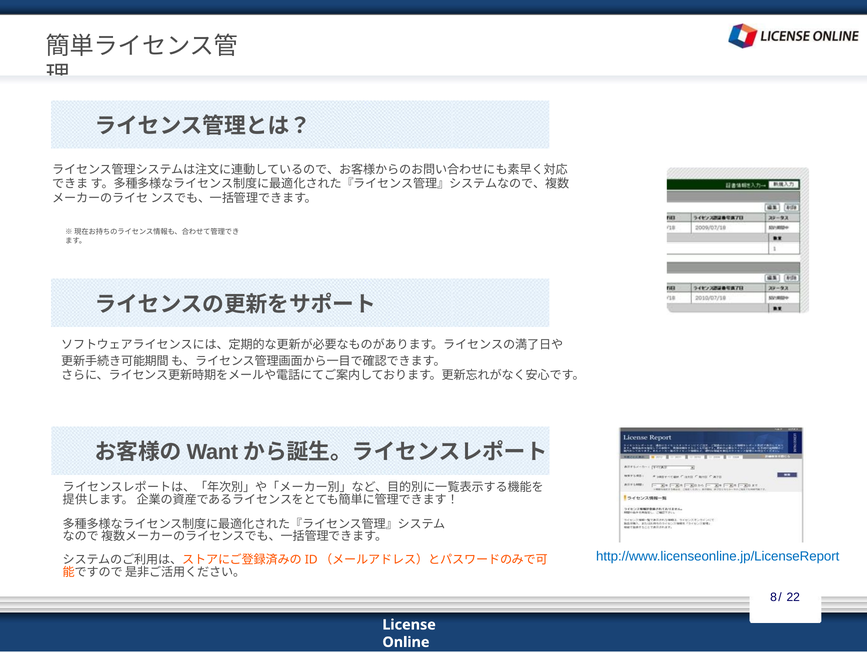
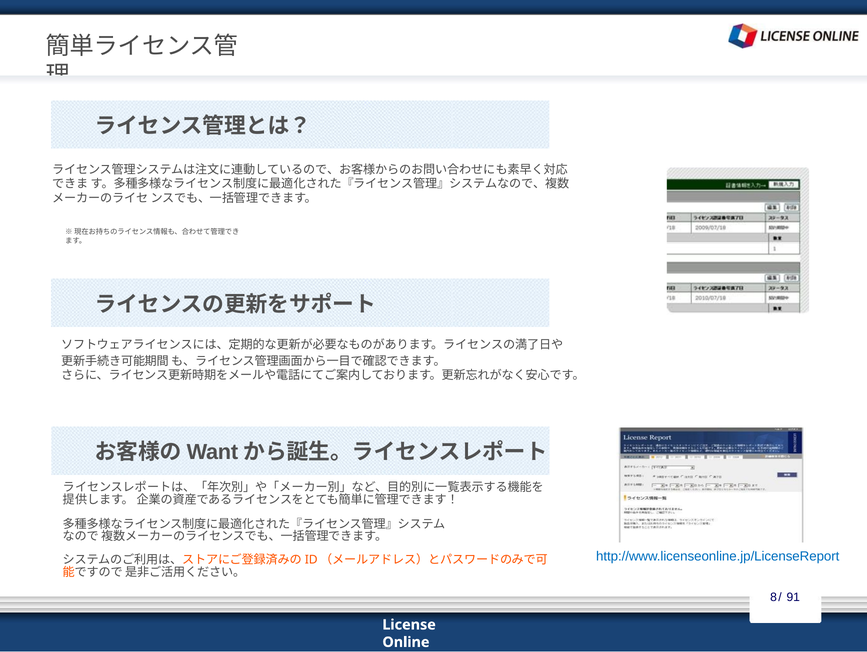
22: 22 -> 91 (793, 597)
